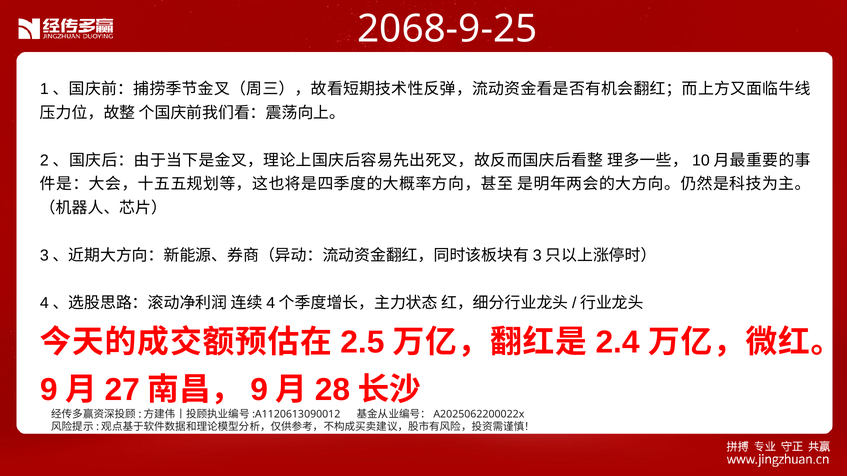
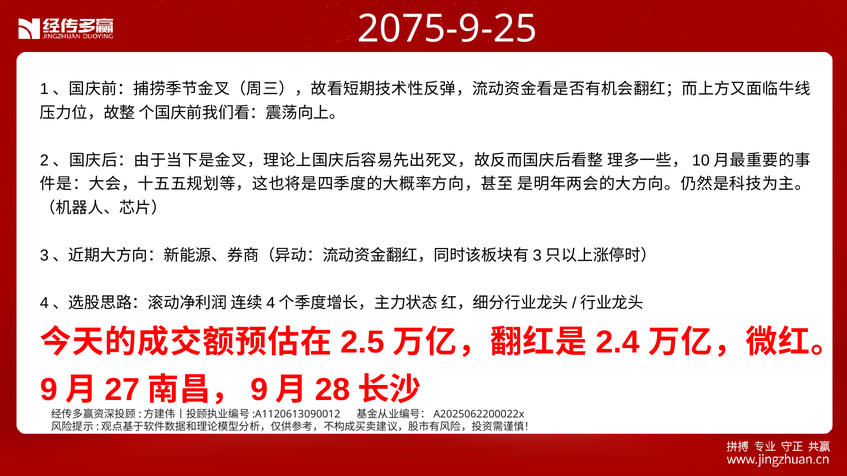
2068-9-25: 2068-9-25 -> 2075-9-25 (447, 29)
